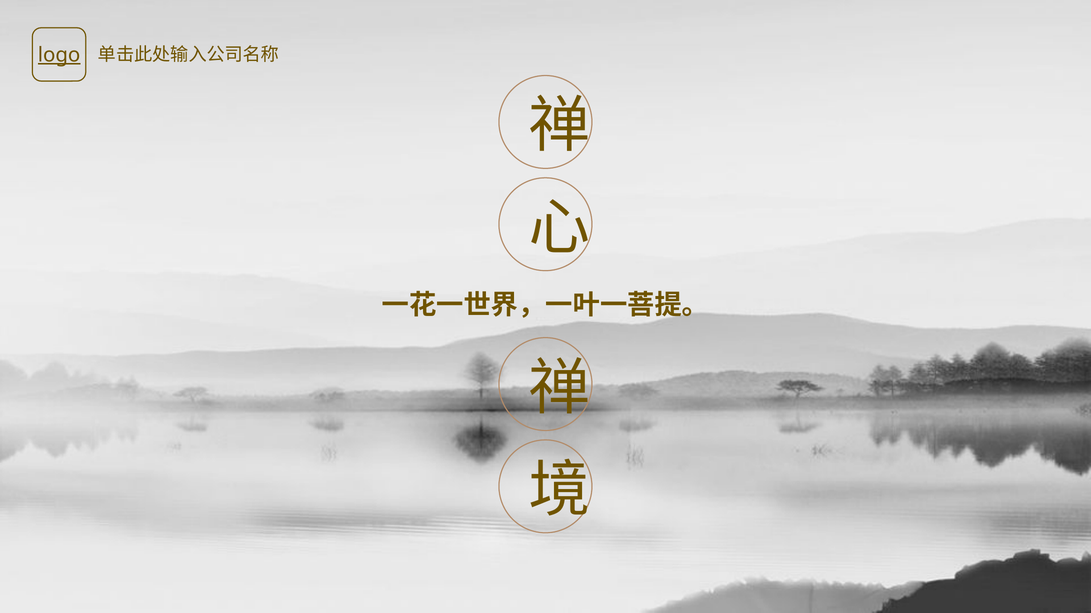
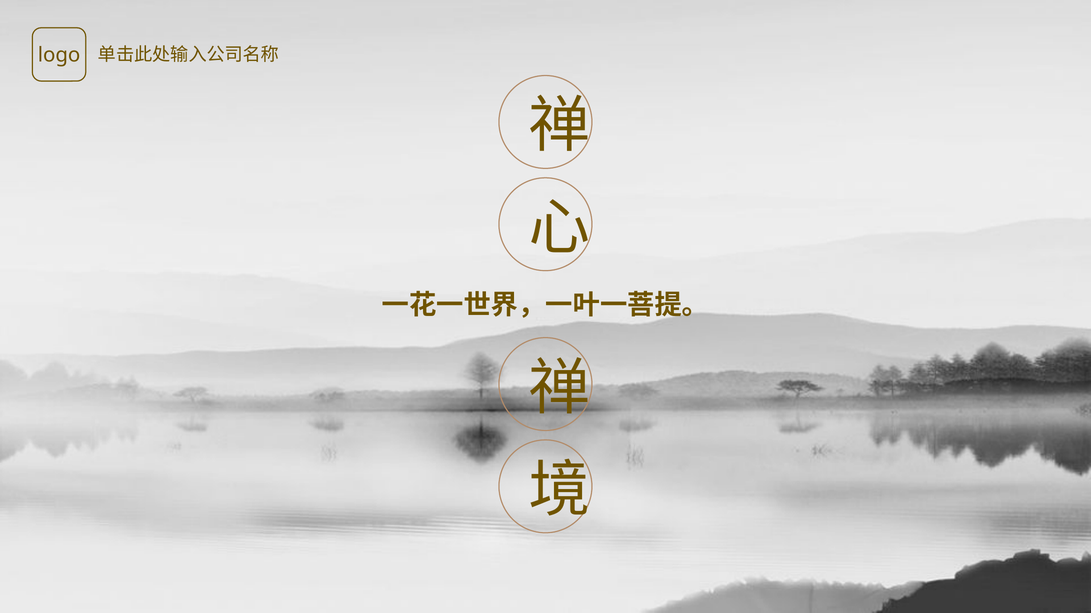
logo underline: present -> none (59, 55)
